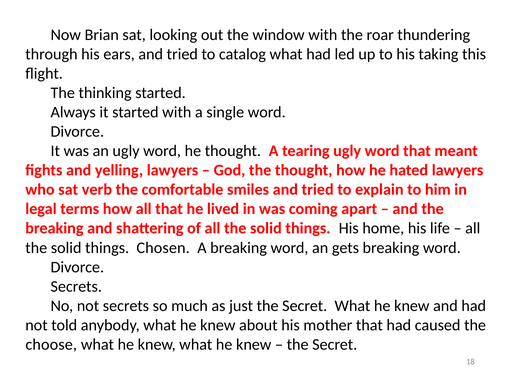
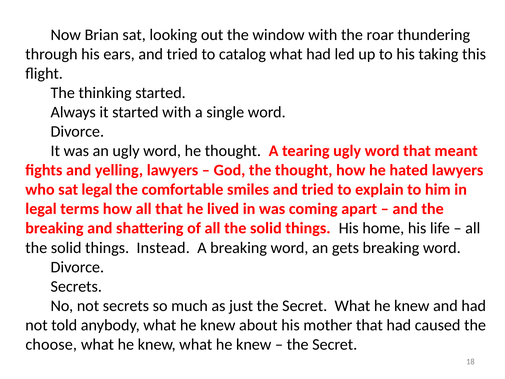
sat verb: verb -> legal (97, 189)
Chosen: Chosen -> Instead (163, 248)
